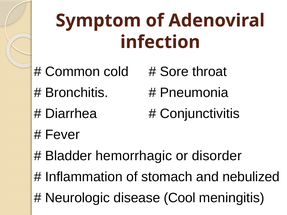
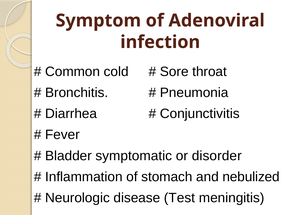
hemorrhagic: hemorrhagic -> symptomatic (134, 156)
Cool: Cool -> Test (180, 198)
